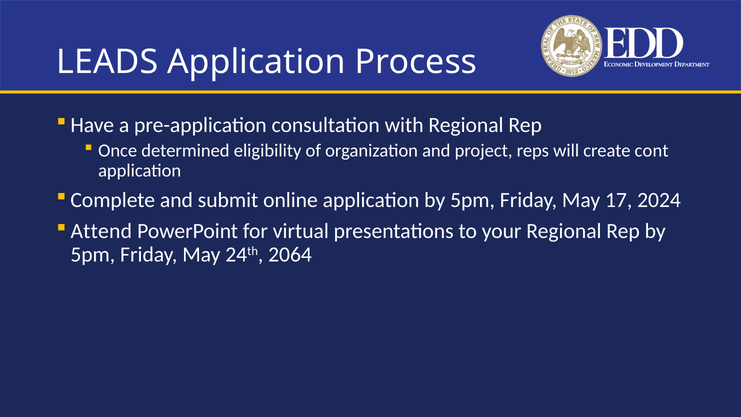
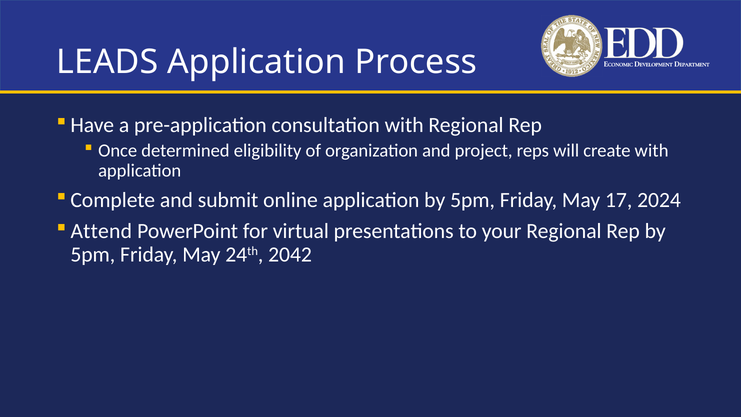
create cont: cont -> with (652, 151)
2064: 2064 -> 2042 (290, 254)
